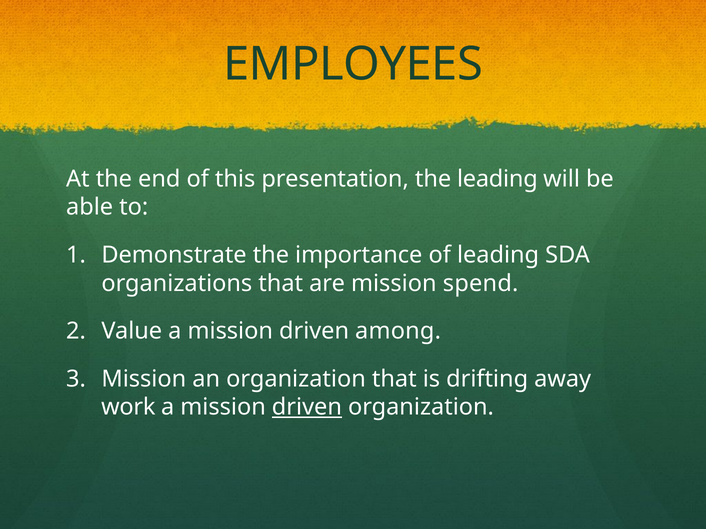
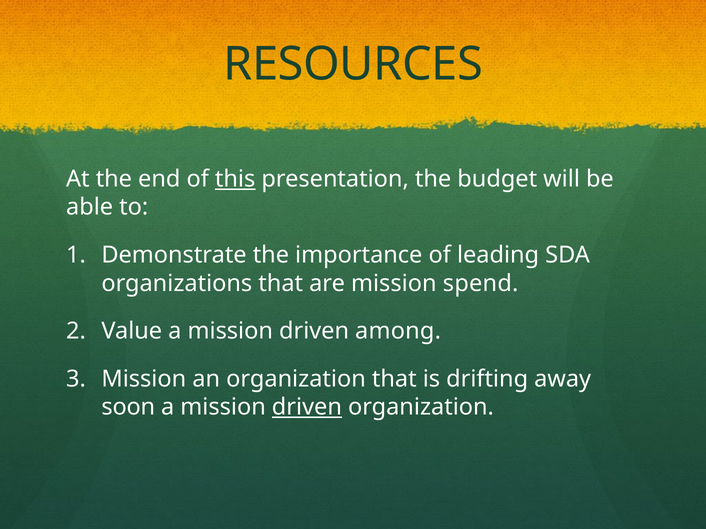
EMPLOYEES: EMPLOYEES -> RESOURCES (353, 64)
this underline: none -> present (235, 179)
the leading: leading -> budget (497, 179)
work: work -> soon (128, 407)
